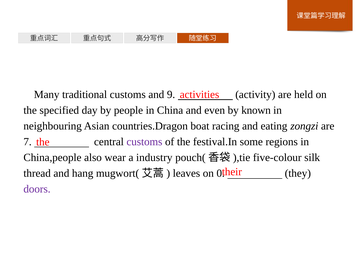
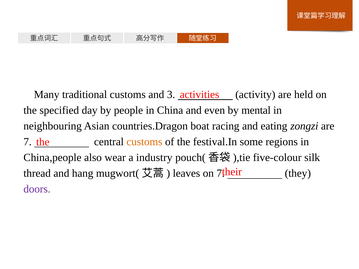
9: 9 -> 3 (171, 94)
known: known -> mental (256, 110)
customs colour: purple -> orange (144, 142)
on 0: 0 -> 7 (221, 173)
